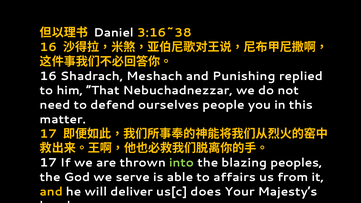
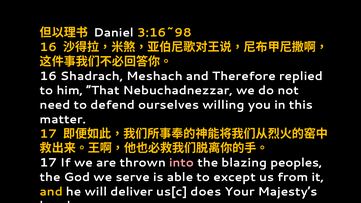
3:16~38: 3:16~38 -> 3:16~98 (164, 33)
Punishing: Punishing -> Therefore (244, 76)
people: people -> willing (223, 105)
into colour: light green -> pink (182, 163)
affairs: affairs -> except (235, 177)
